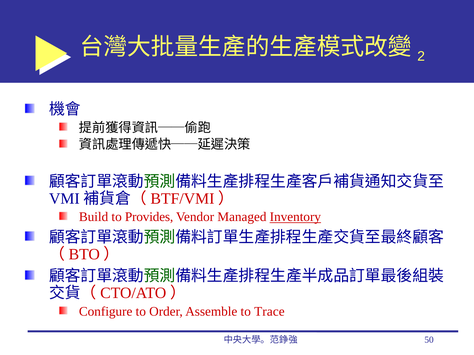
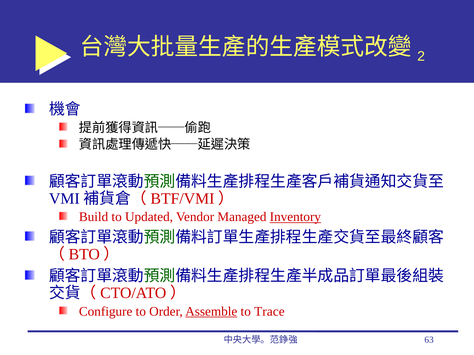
Provides: Provides -> Updated (149, 217)
Assemble underline: none -> present (211, 312)
50: 50 -> 63 (429, 340)
